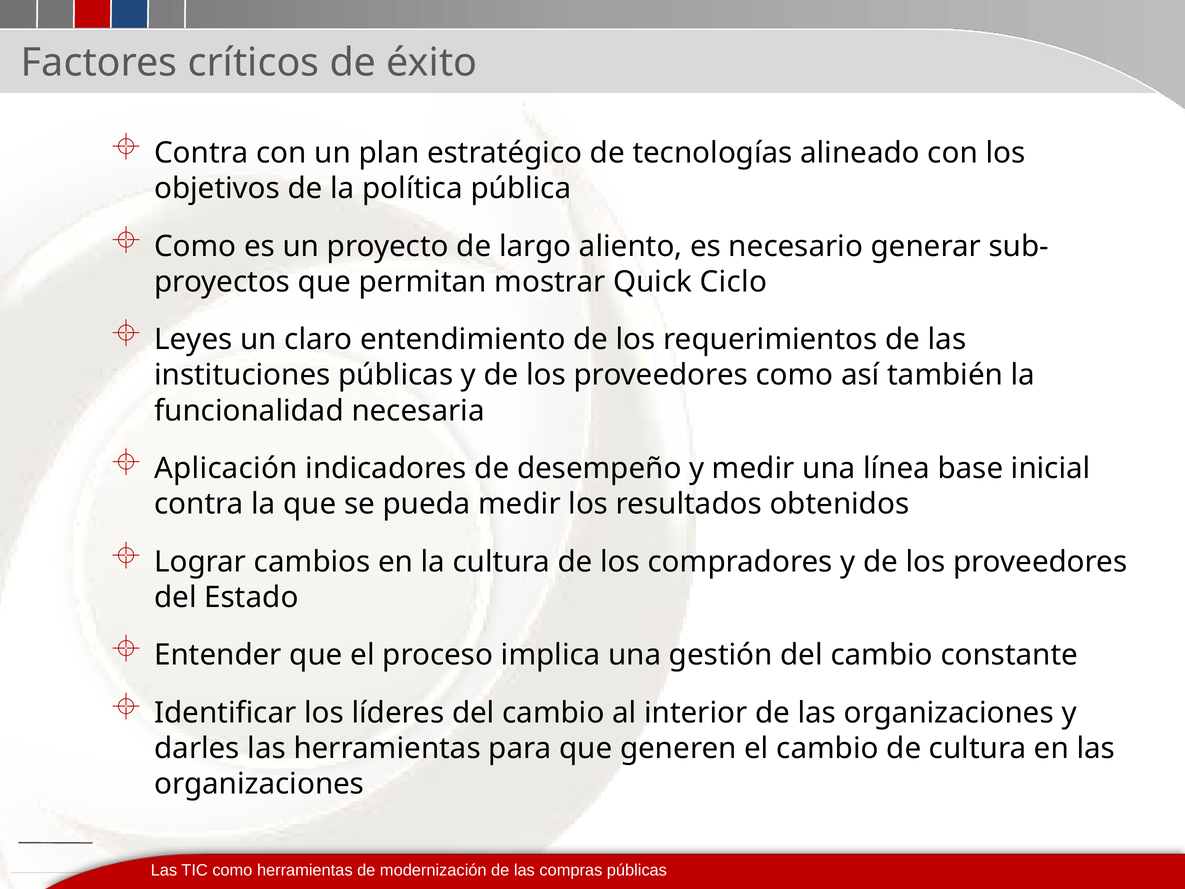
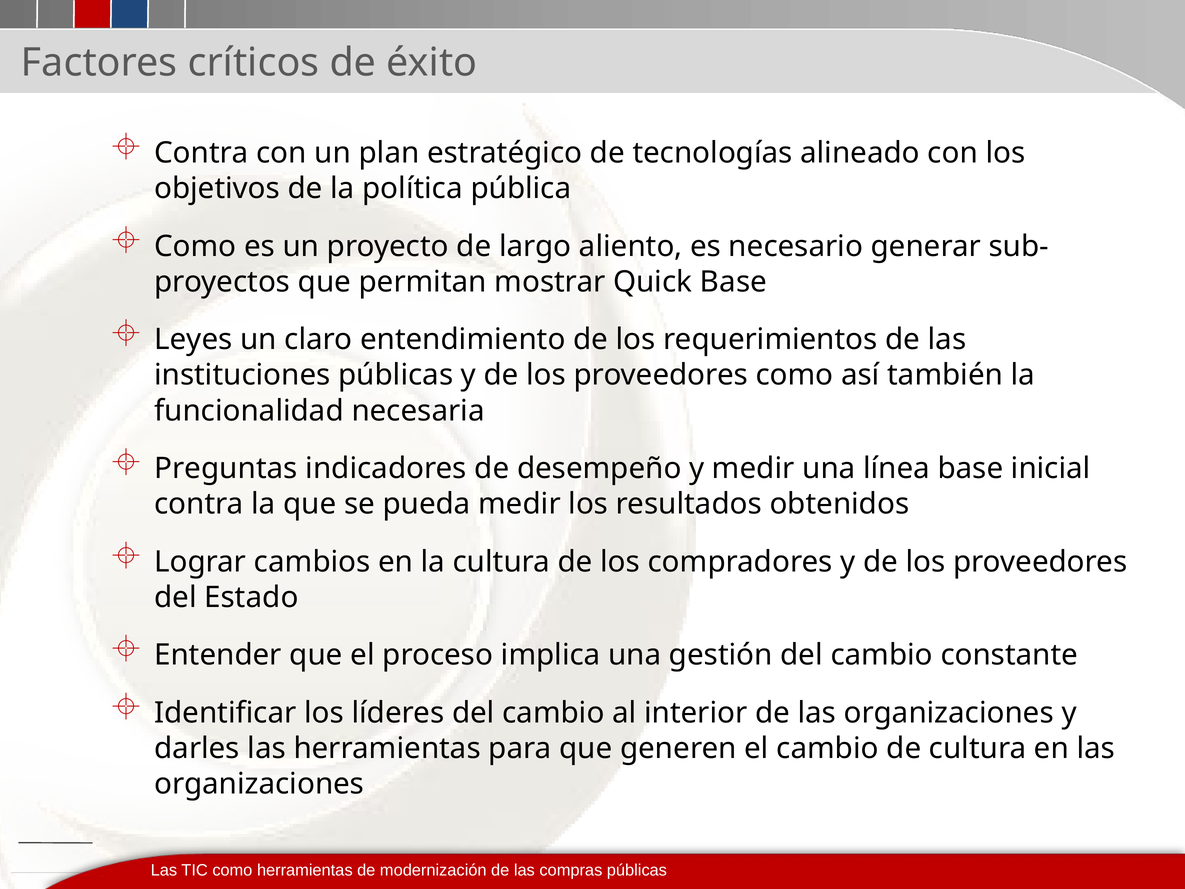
Quick Ciclo: Ciclo -> Base (733, 282)
Aplicación: Aplicación -> Preguntas (226, 468)
